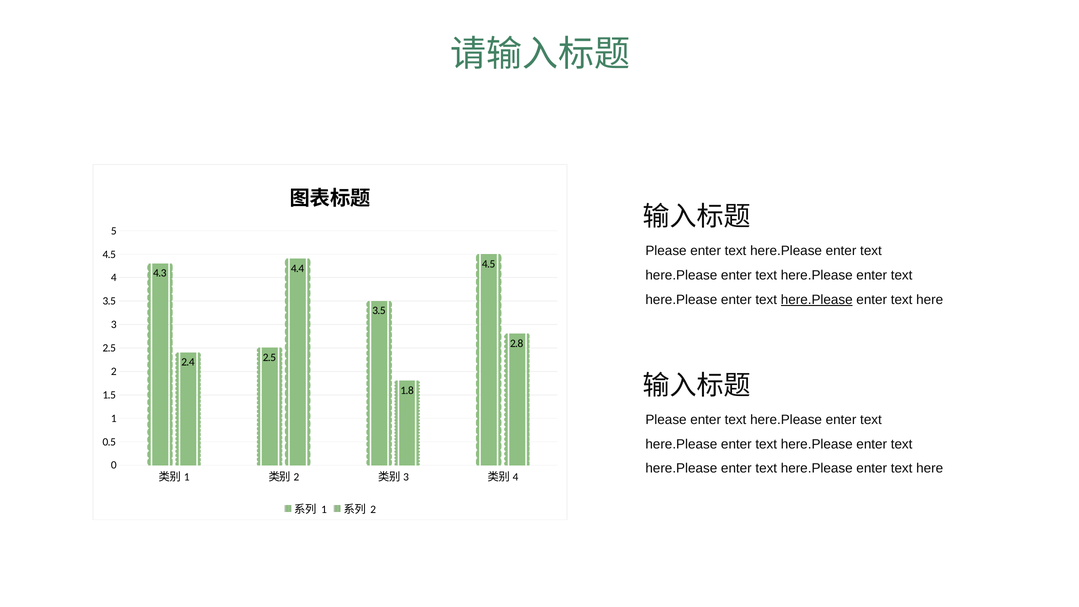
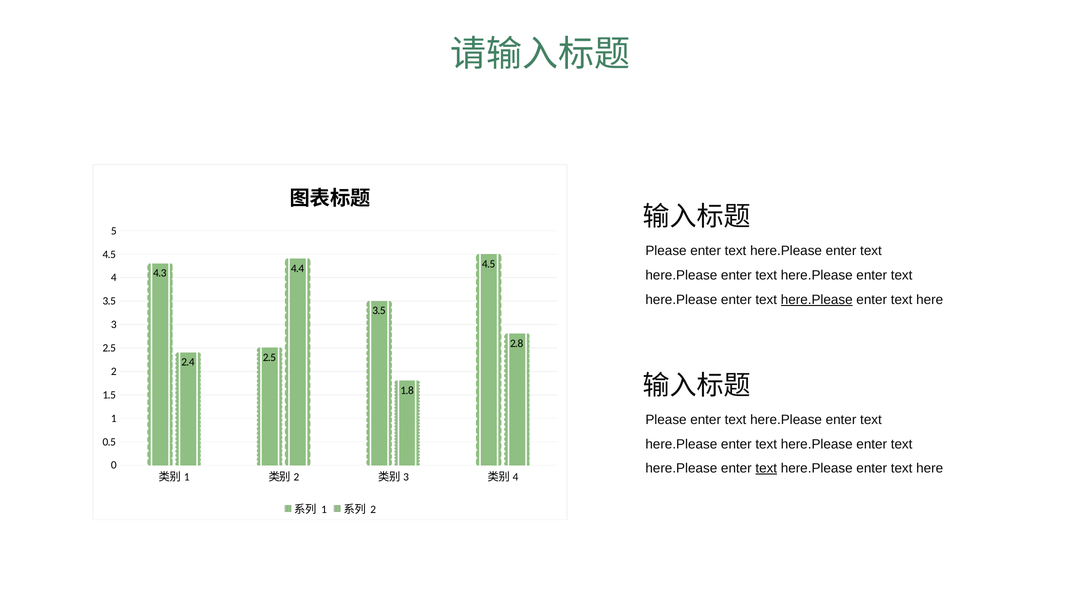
text underline: none -> present (766, 468)
